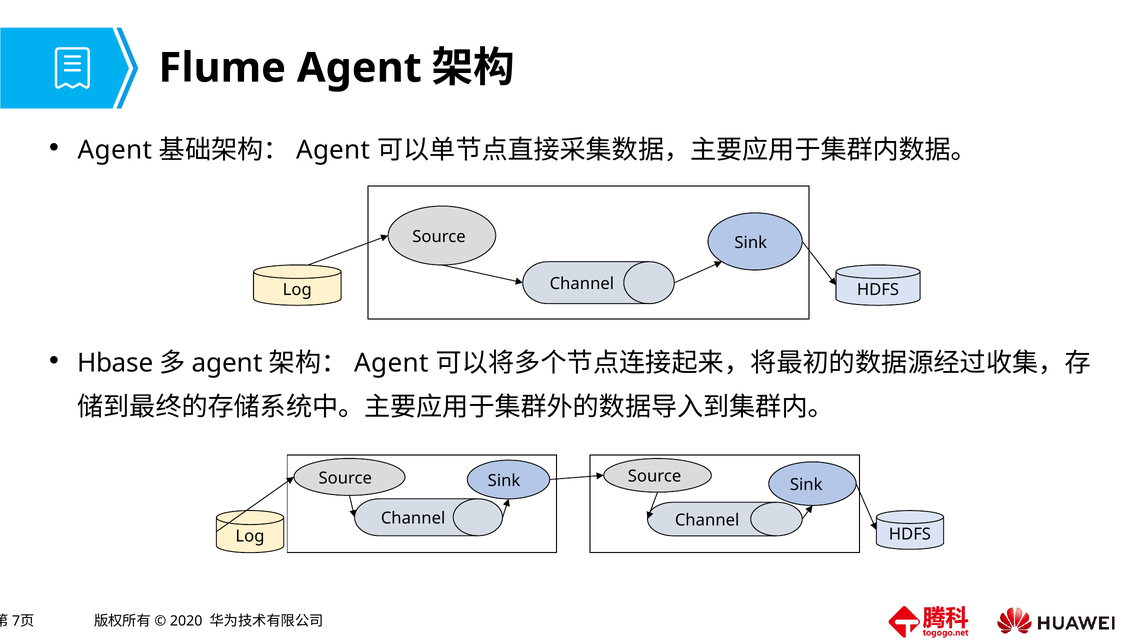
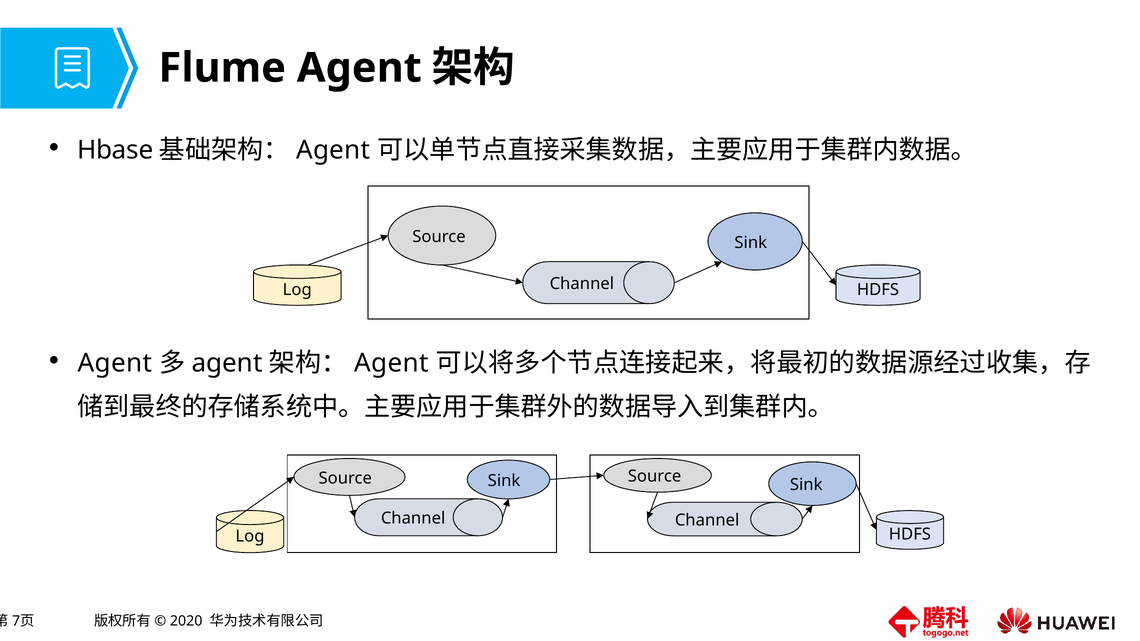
Agent: Agent -> Hbase (115, 150)
Hbase: Hbase -> Agent (115, 363)
